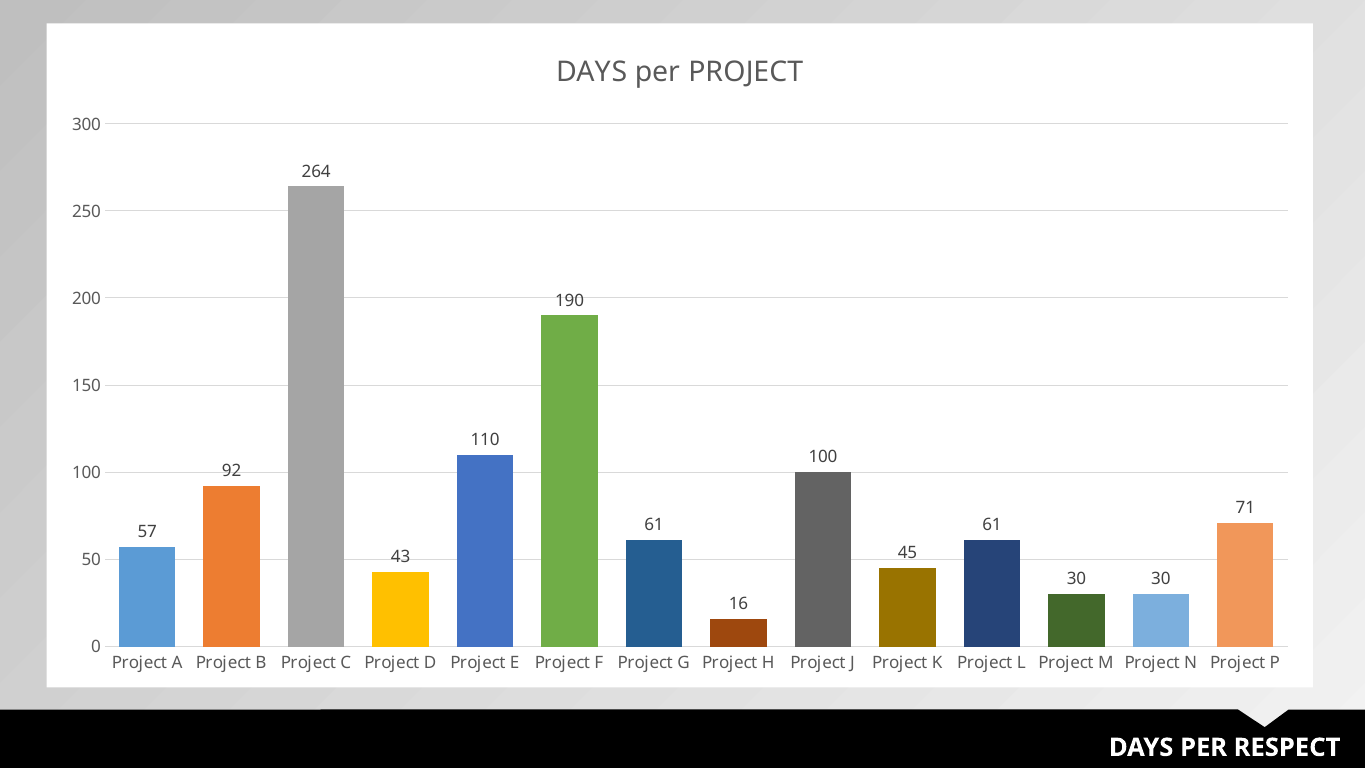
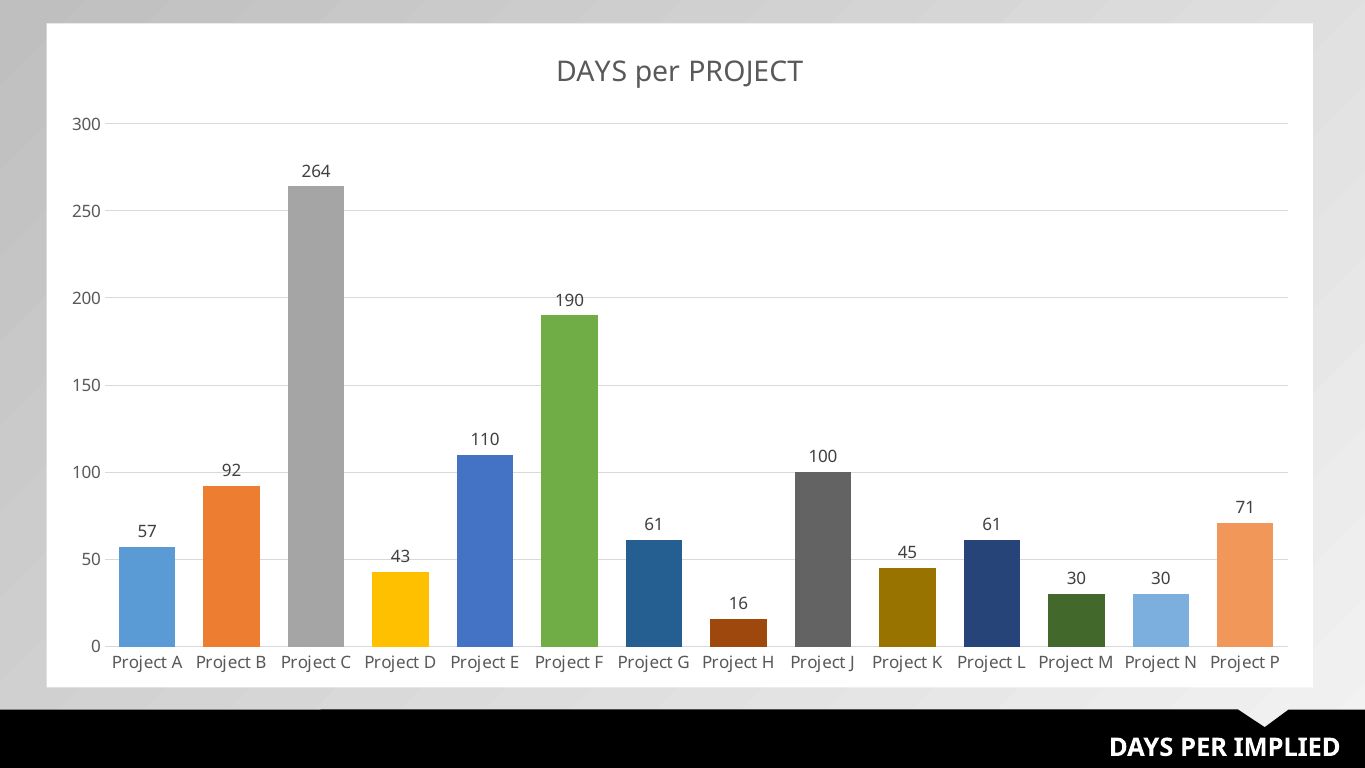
RESPECT: RESPECT -> IMPLIED (1287, 747)
